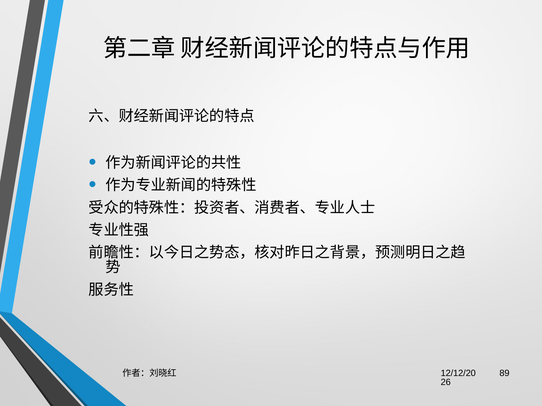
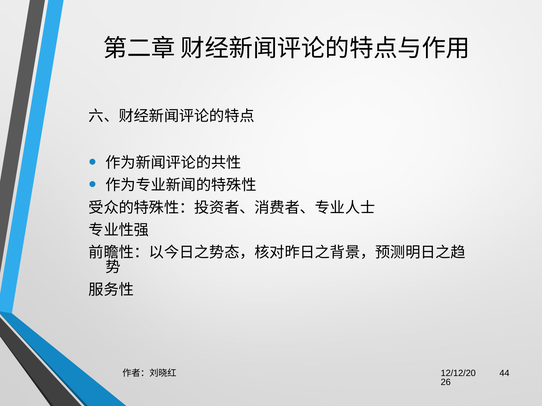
89: 89 -> 44 (504, 374)
